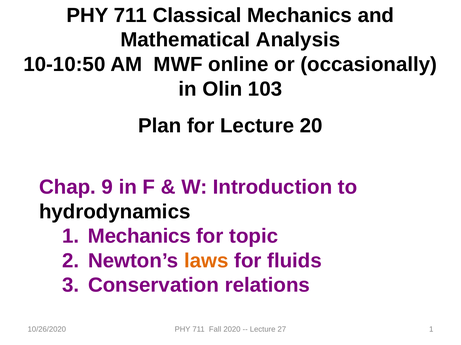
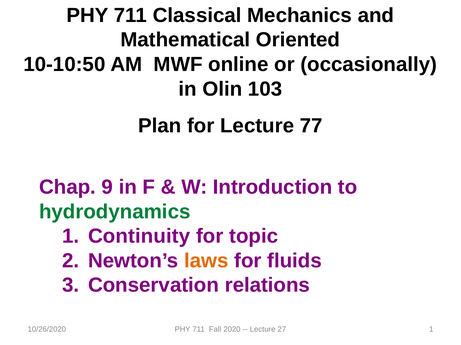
Analysis: Analysis -> Oriented (298, 40)
20: 20 -> 77 (311, 126)
hydrodynamics colour: black -> green (115, 212)
1 Mechanics: Mechanics -> Continuity (139, 237)
